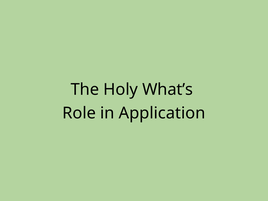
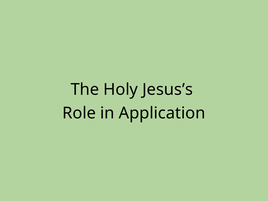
What’s: What’s -> Jesus’s (168, 90)
